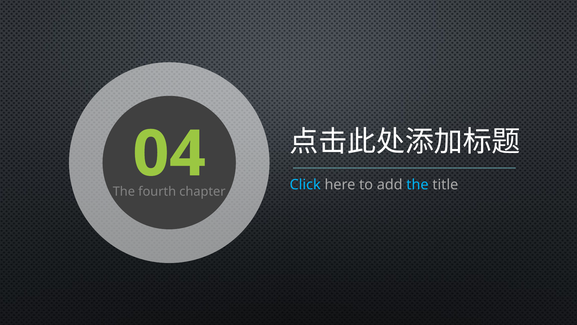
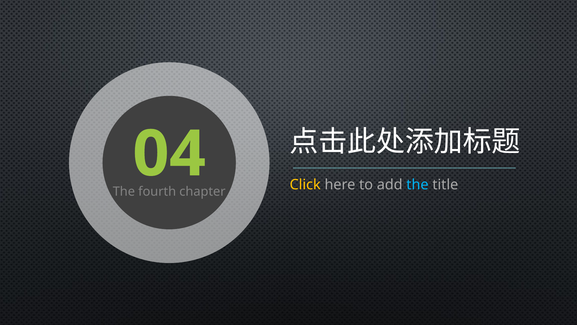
Click colour: light blue -> yellow (305, 185)
